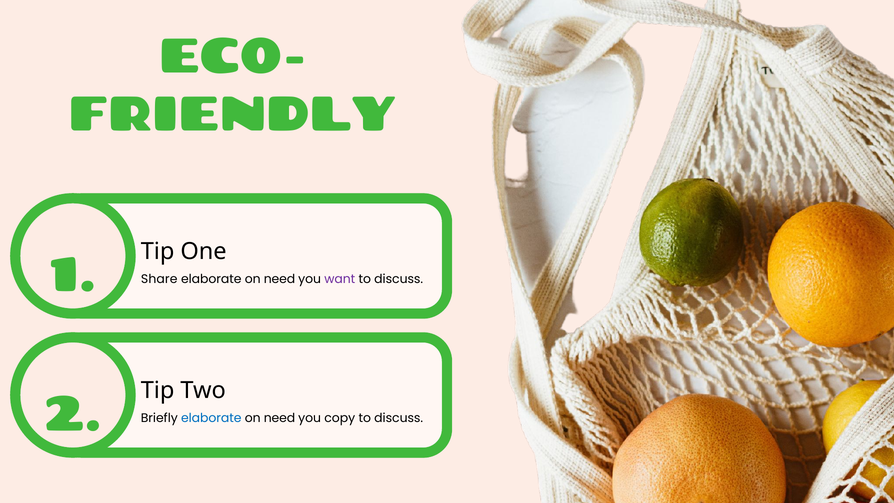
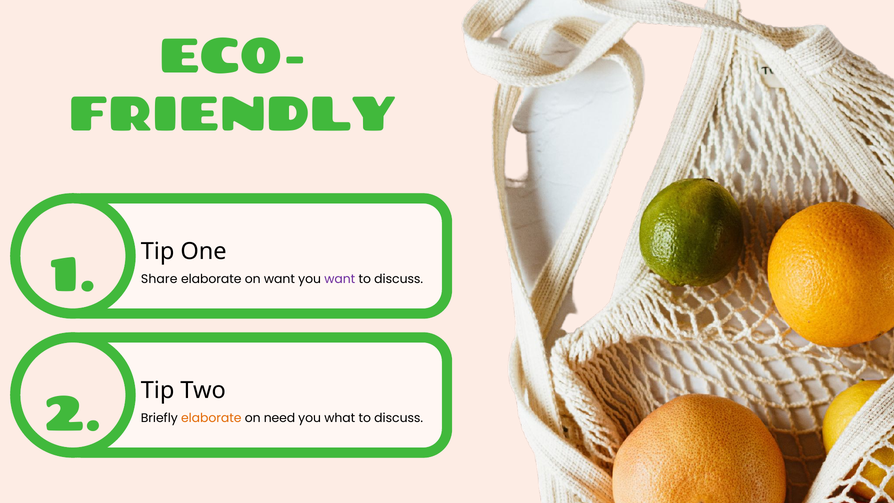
need: need -> want (279, 279)
elaborate colour: blue -> orange (211, 418)
copy: copy -> what (340, 418)
